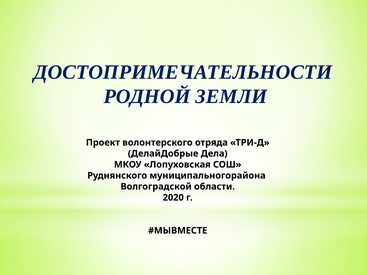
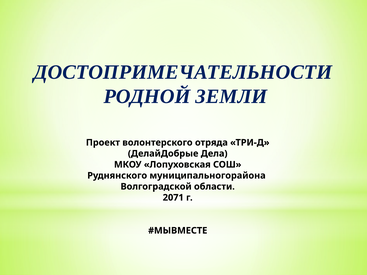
2020: 2020 -> 2071 (173, 198)
